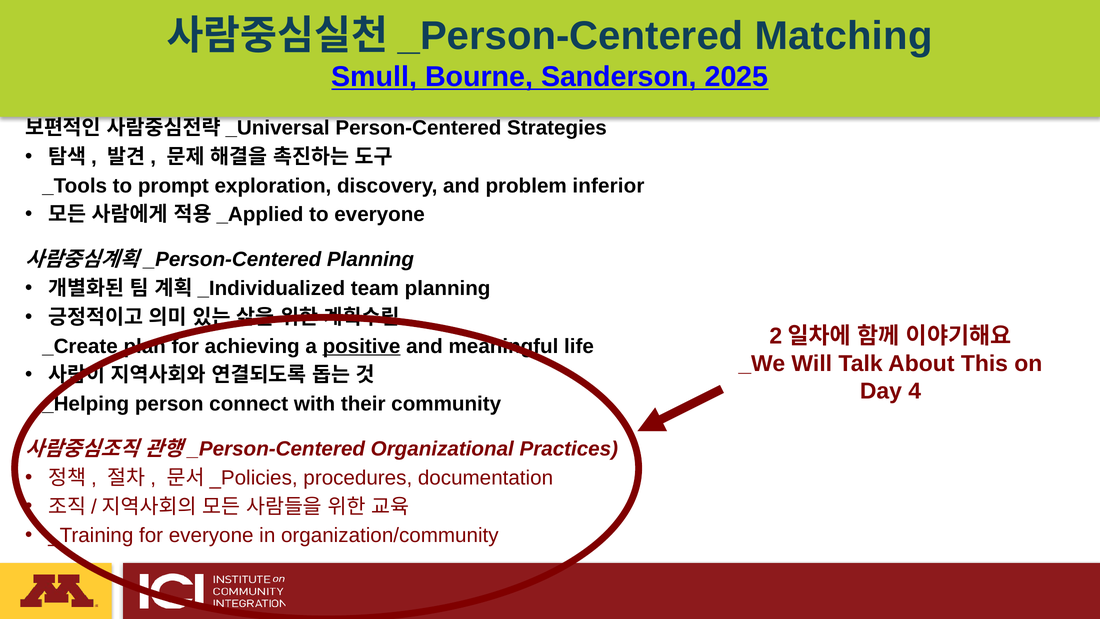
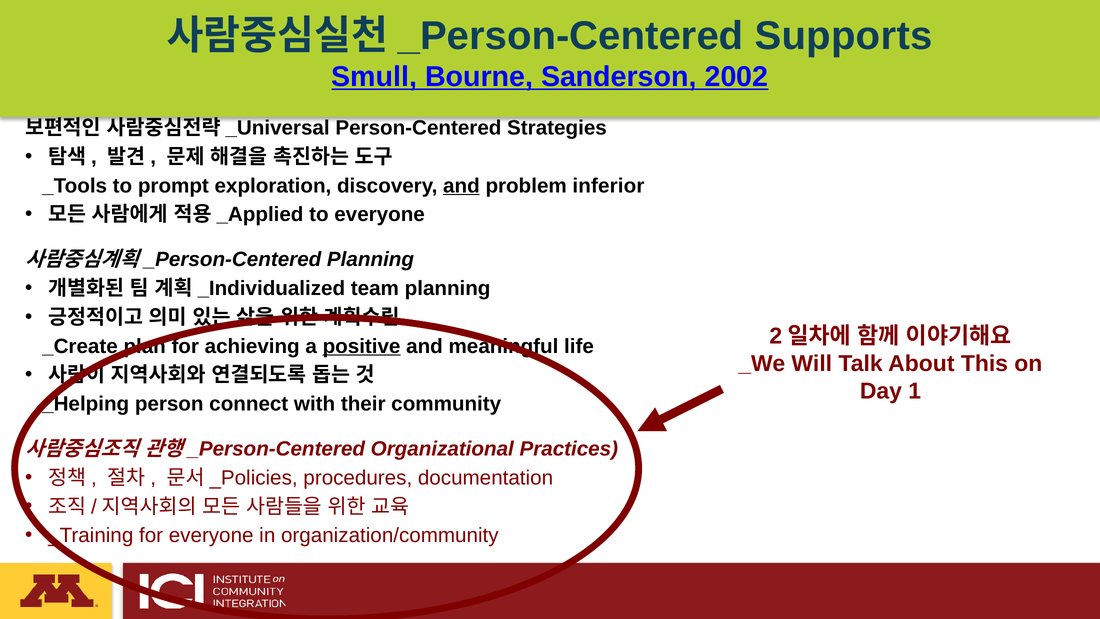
Matching: Matching -> Supports (844, 36)
2025: 2025 -> 2002 (736, 77)
and underline: none -> present (461, 186)
4: 4 -> 1 (915, 391)
